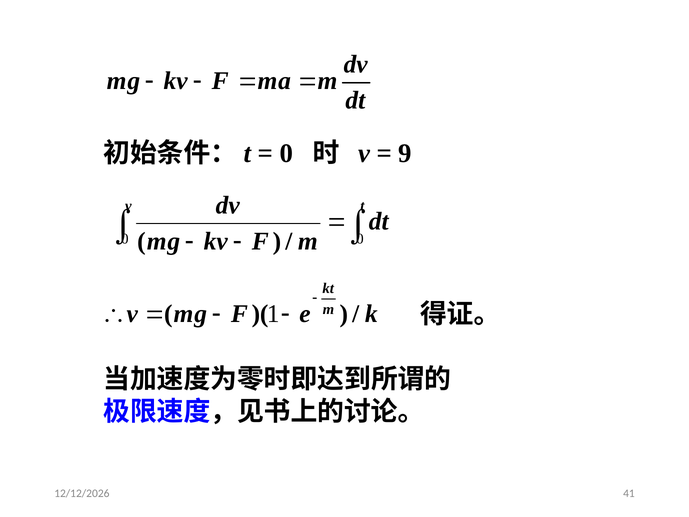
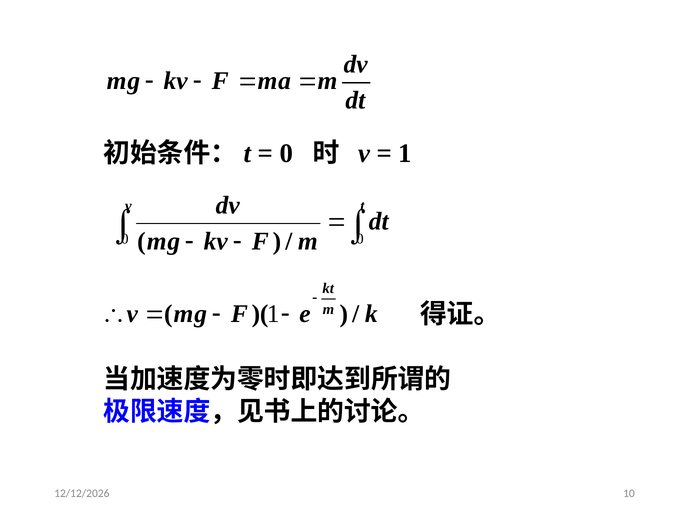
9: 9 -> 1 (405, 154)
41: 41 -> 10 (629, 493)
